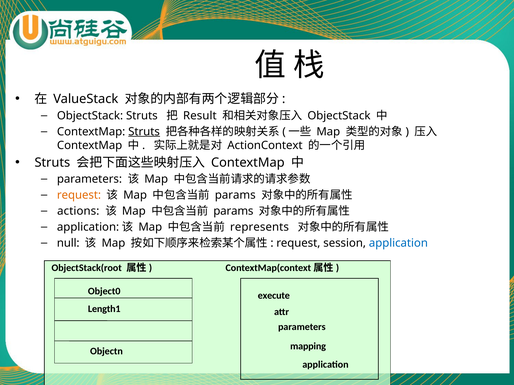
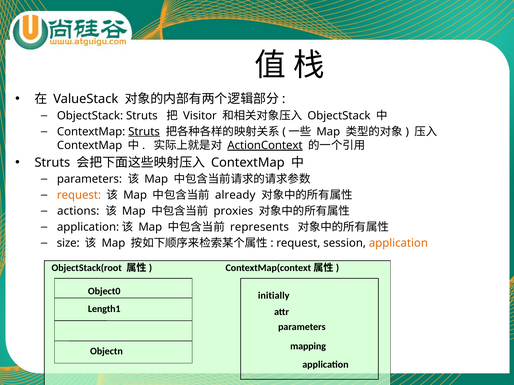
Result: Result -> Visitor (200, 116)
ActionContext underline: none -> present (265, 145)
params: params -> already (235, 195)
params: params -> proxies (233, 211)
null: null -> size (68, 243)
application colour: blue -> orange (398, 243)
execute: execute -> initially (274, 296)
